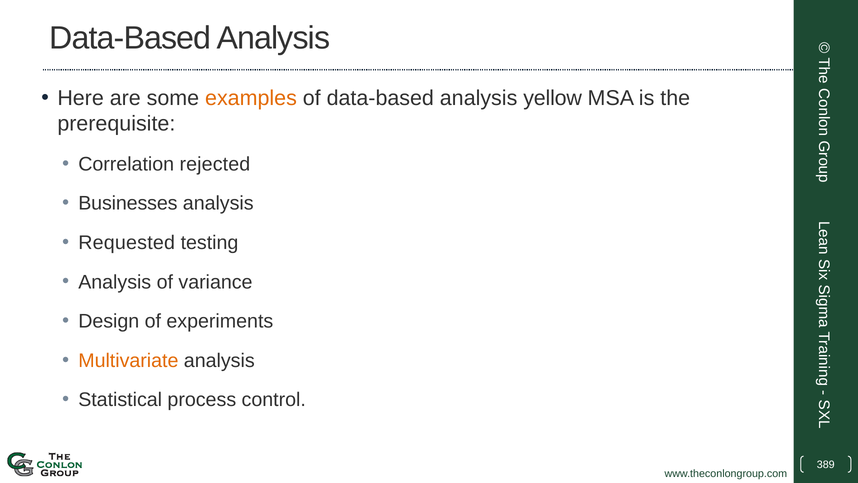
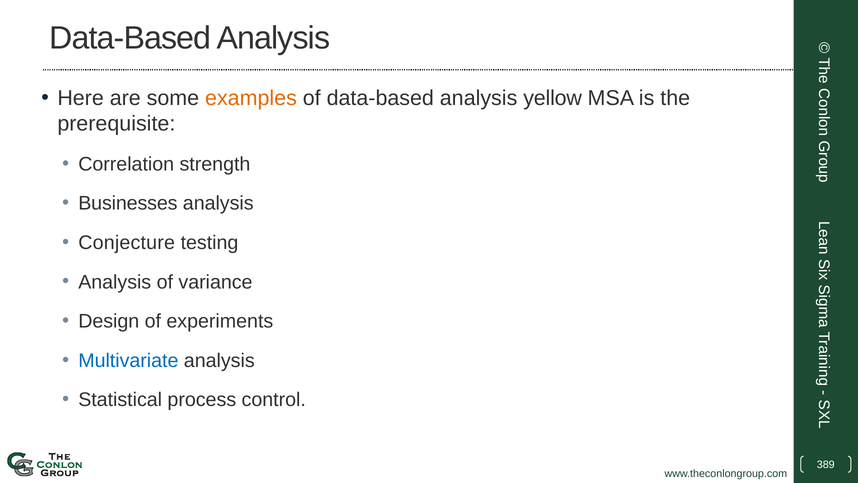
rejected: rejected -> strength (215, 164)
Requested: Requested -> Conjecture (127, 243)
Multivariate colour: orange -> blue (128, 360)
